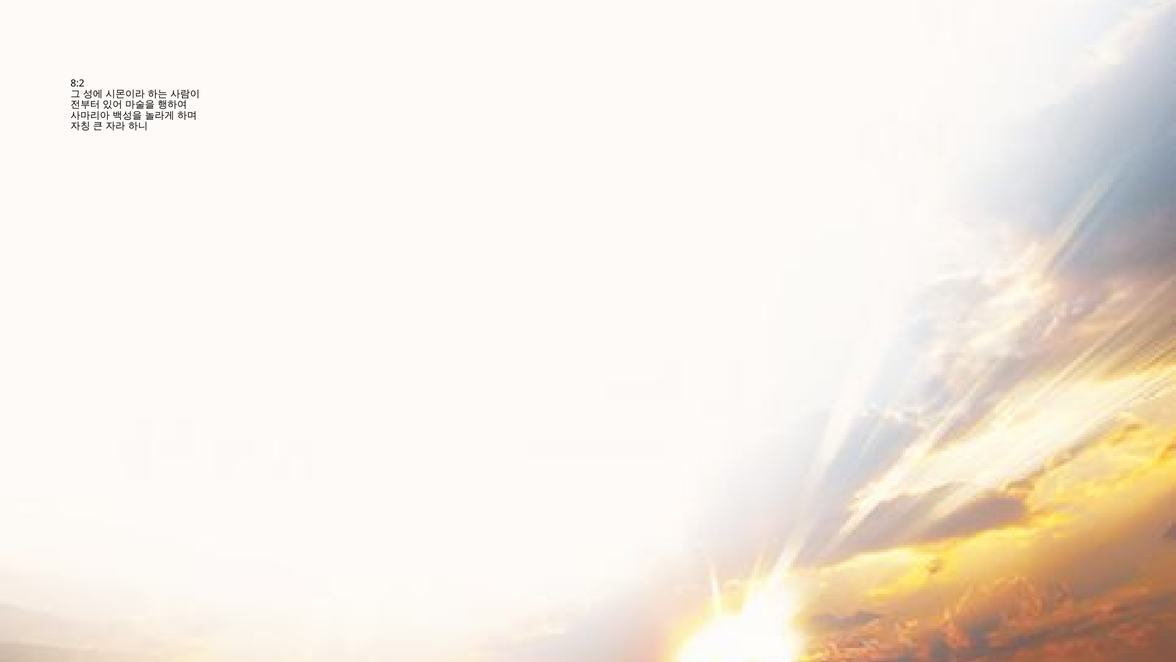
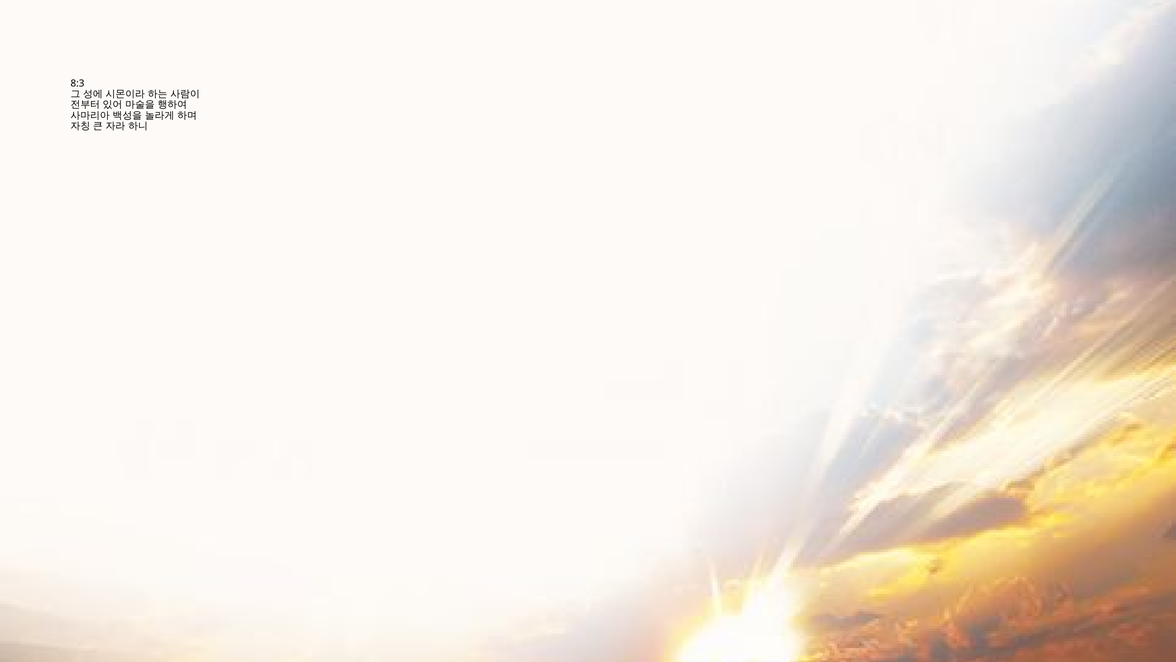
8:2: 8:2 -> 8:3 (77, 83)
